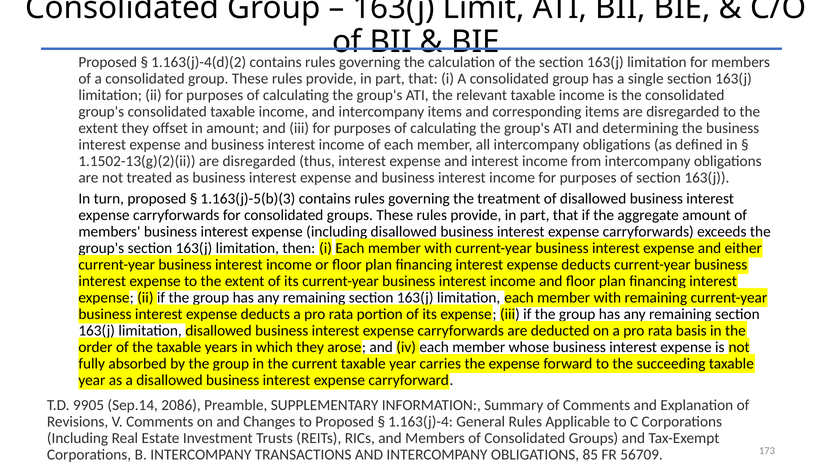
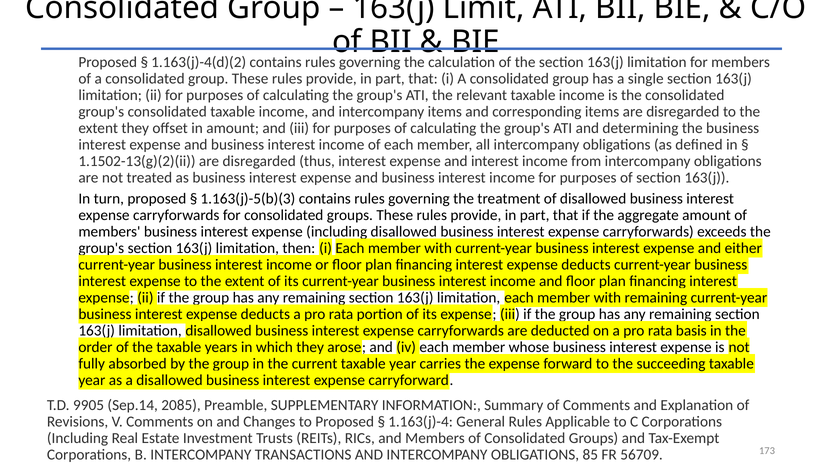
2086: 2086 -> 2085 (181, 405)
